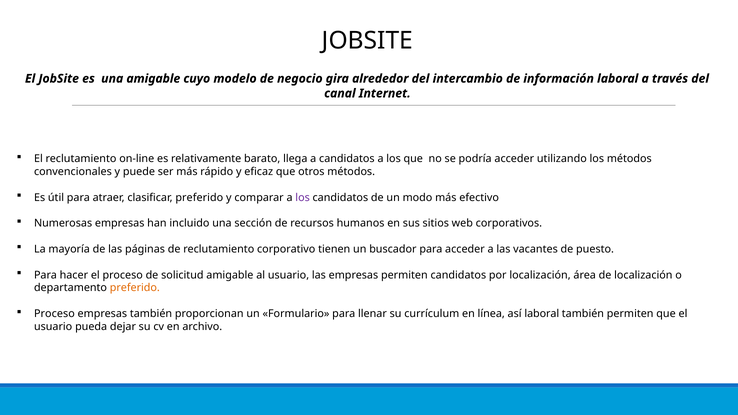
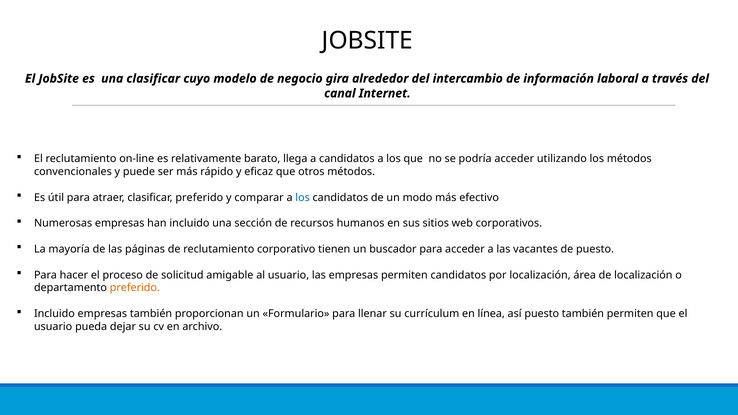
una amigable: amigable -> clasificar (153, 79)
los colour: purple -> blue (303, 198)
Proceso: Proceso -> Incluido (54, 314)
así laboral: laboral -> puesto (542, 314)
